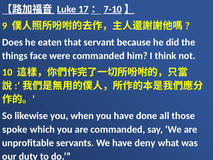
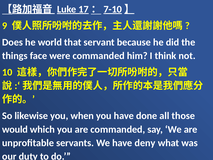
eaten: eaten -> world (50, 42)
spoke: spoke -> would (15, 129)
